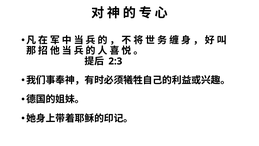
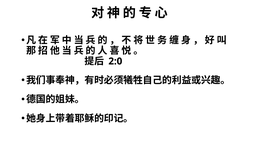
2:3: 2:3 -> 2:0 (115, 61)
